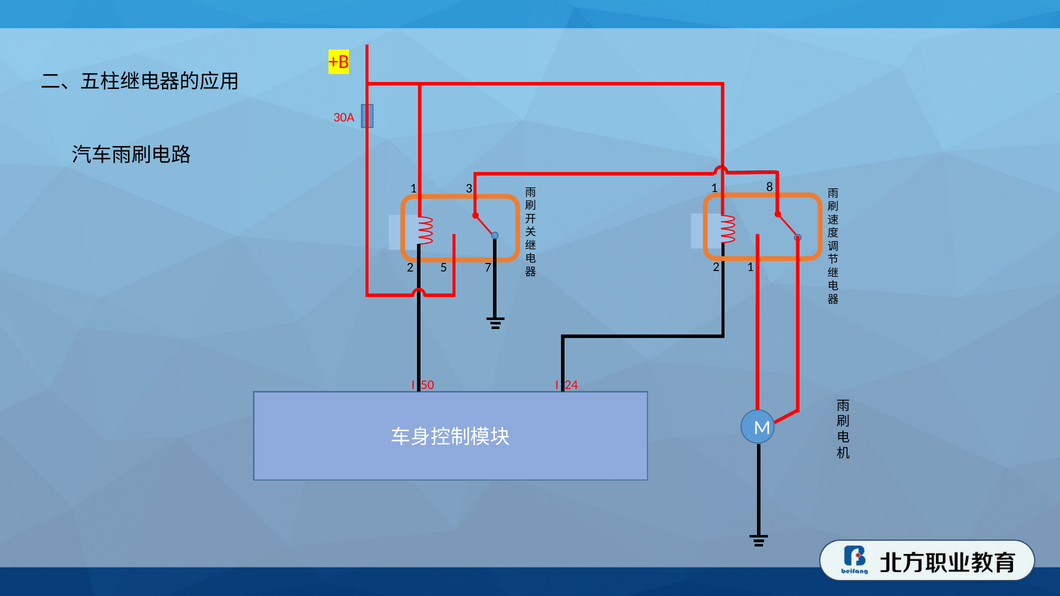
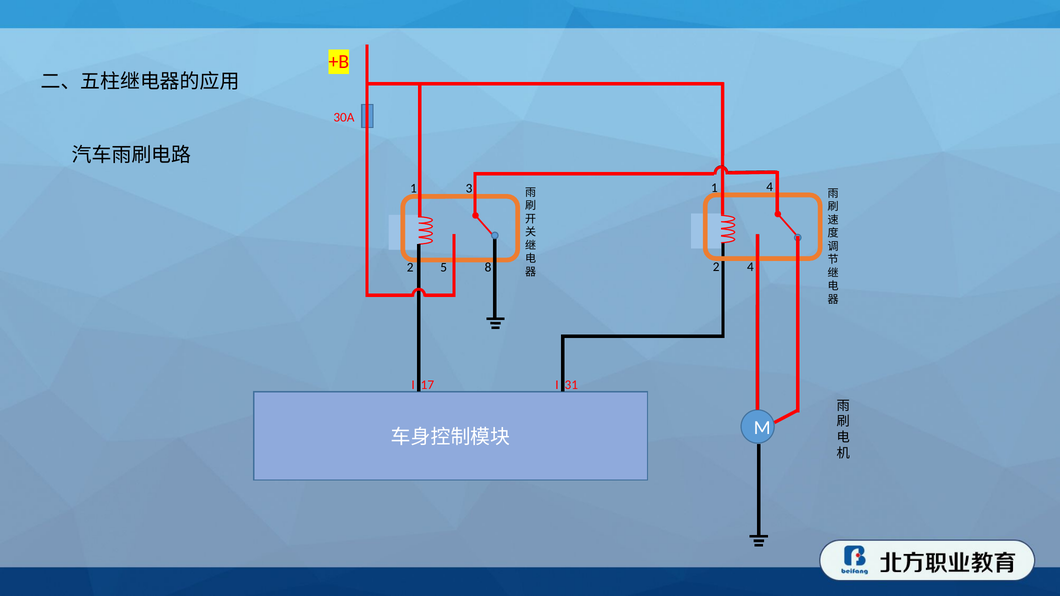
1 8: 8 -> 4 (770, 187)
7: 7 -> 8 (488, 268)
2 1: 1 -> 4 (750, 267)
50: 50 -> 17 (427, 385)
24: 24 -> 31 (571, 385)
